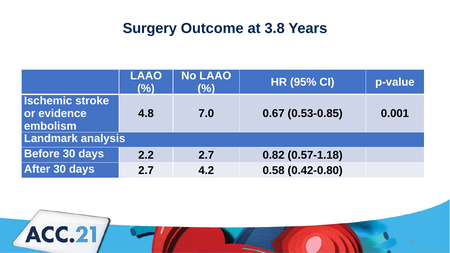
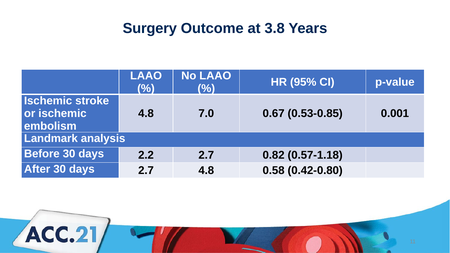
or evidence: evidence -> ischemic (62, 113)
2.7 4.2: 4.2 -> 4.8 (206, 170)
